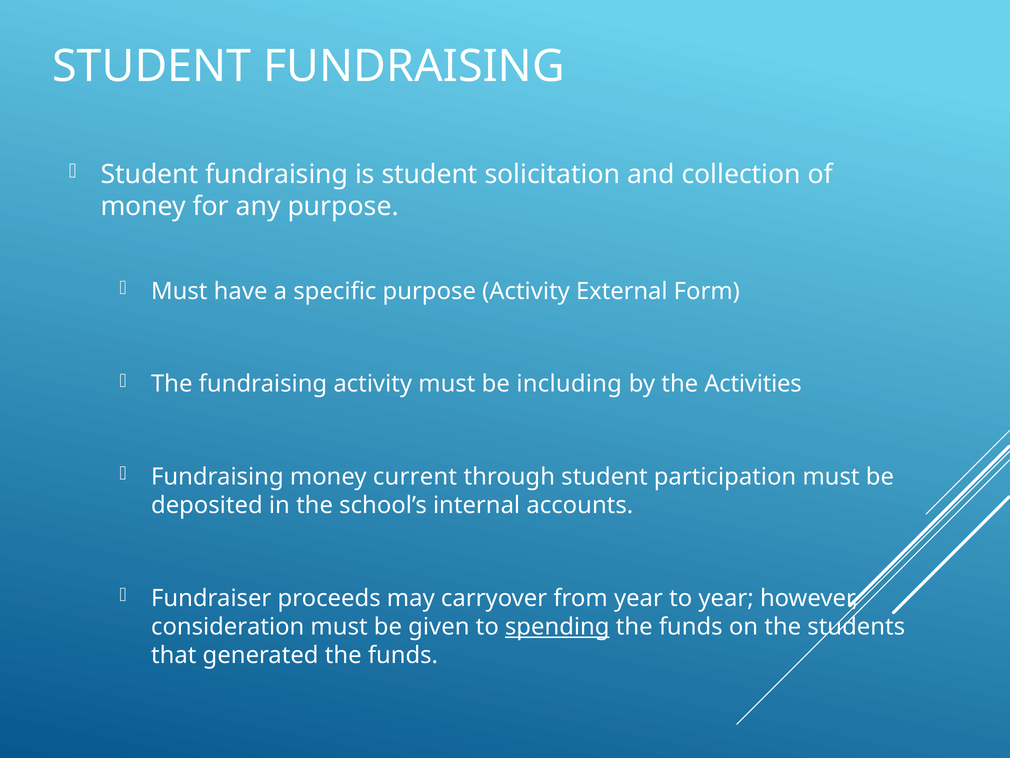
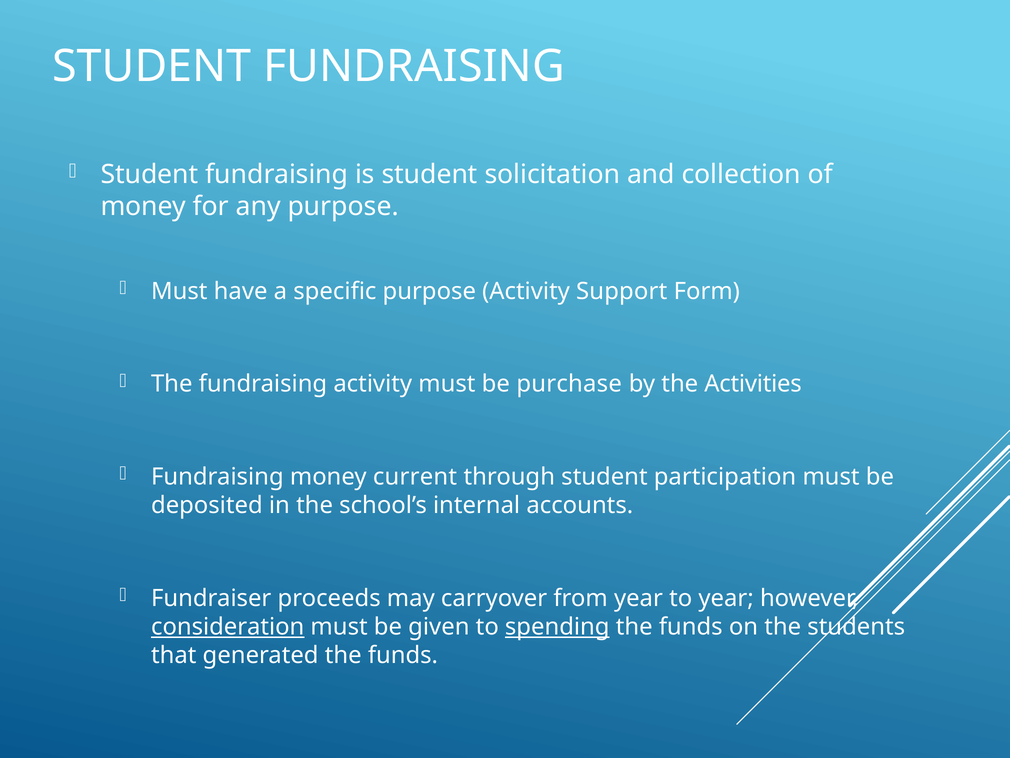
External: External -> Support (622, 291)
including: including -> purchase (569, 384)
consideration underline: none -> present (228, 626)
